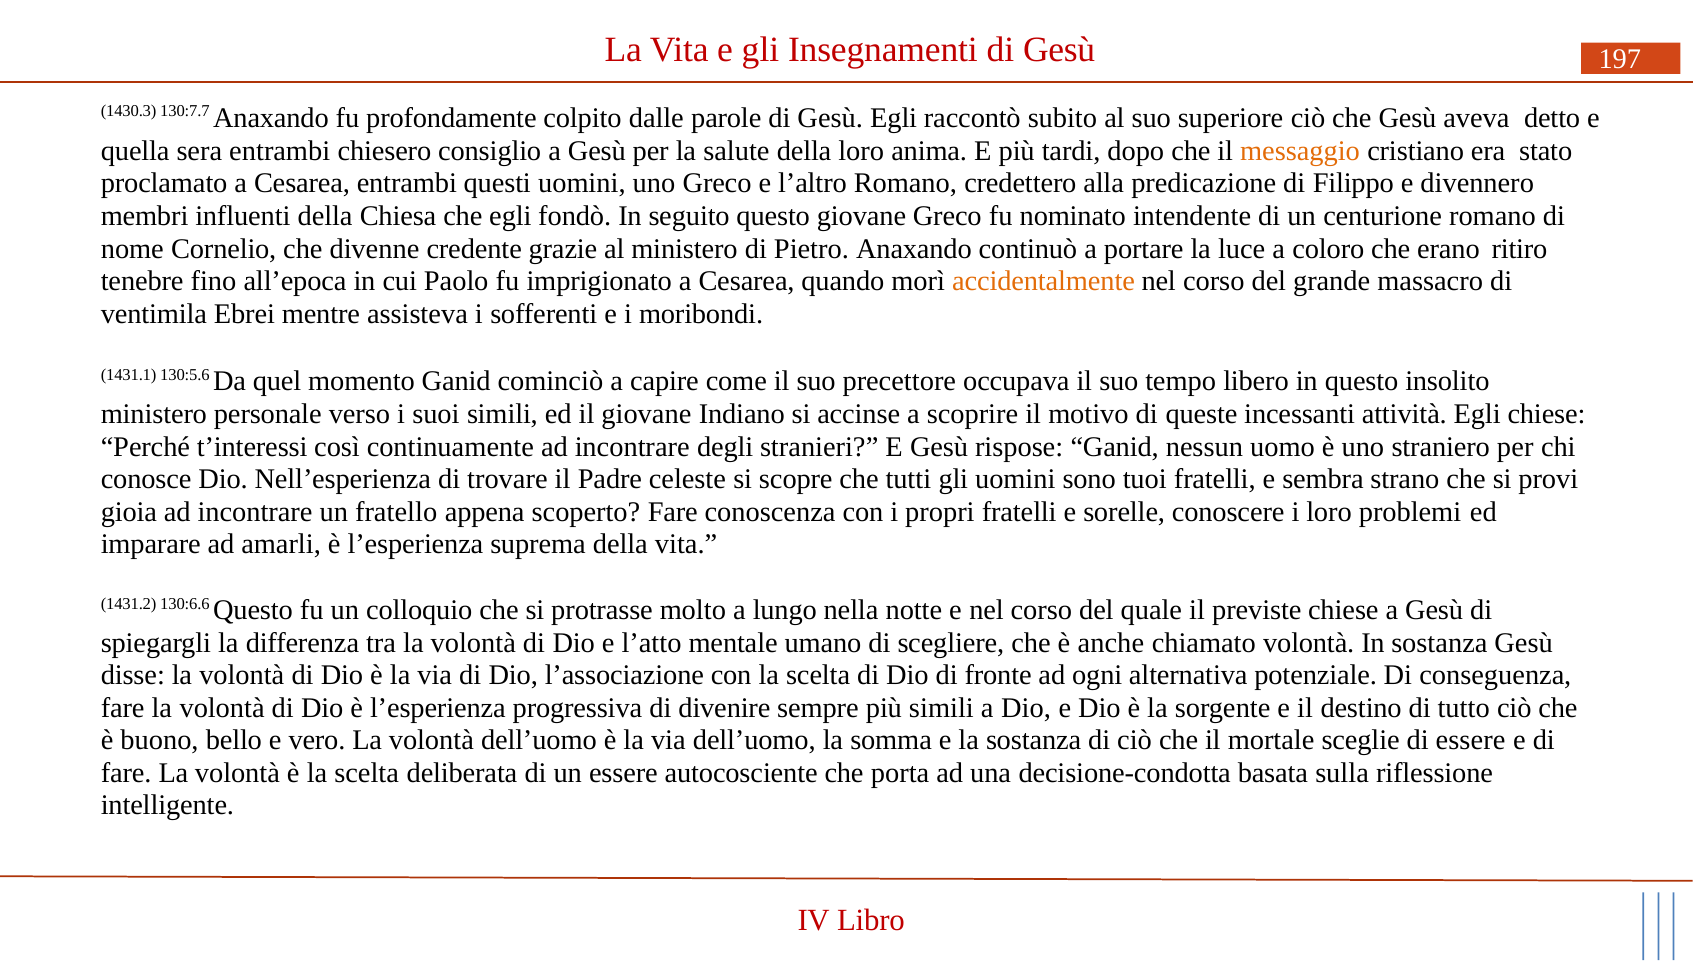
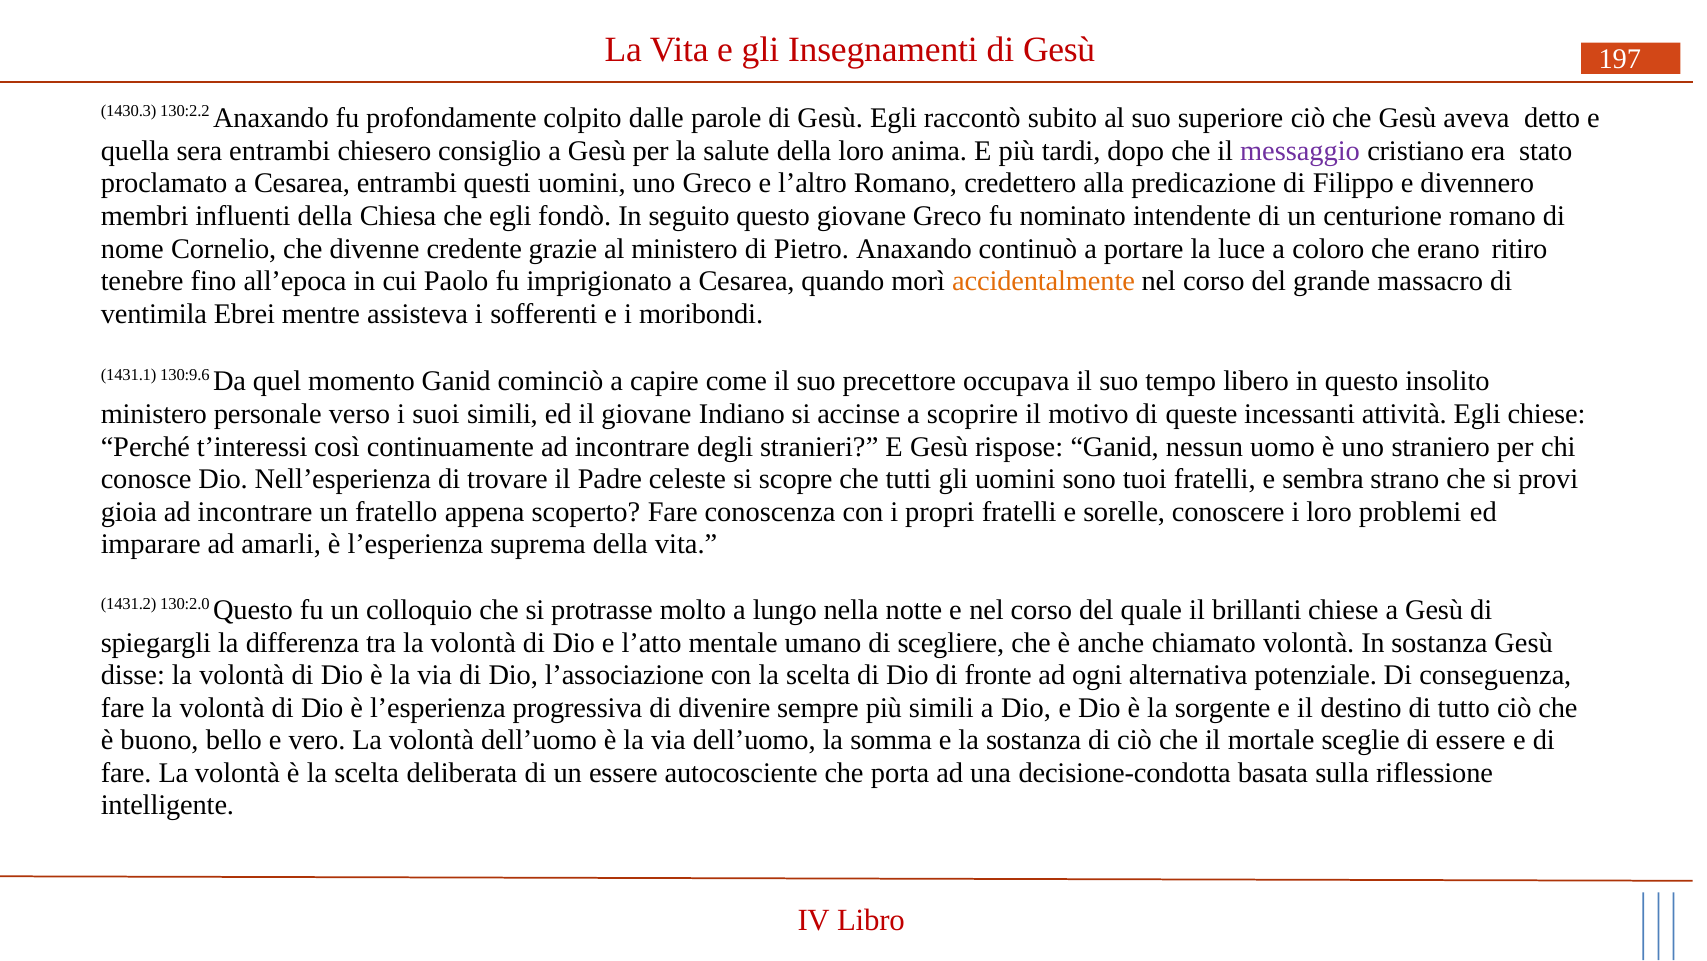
130:7.7: 130:7.7 -> 130:2.2 (185, 111)
messaggio colour: orange -> purple (1300, 151)
130:5.6: 130:5.6 -> 130:9.6 (185, 375)
130:6.6: 130:6.6 -> 130:2.0 (185, 604)
previste: previste -> brillanti (1257, 611)
